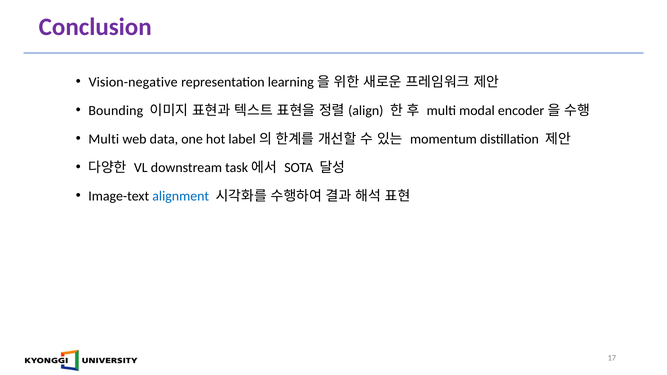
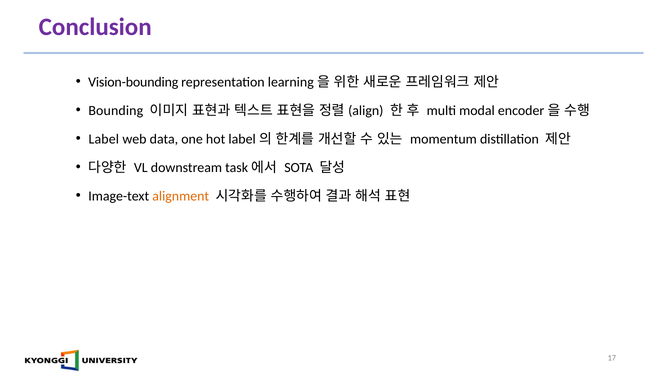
Vision-negative: Vision-negative -> Vision-bounding (133, 82)
Multi: Multi -> Label (104, 139)
alignment colour: blue -> orange (181, 196)
